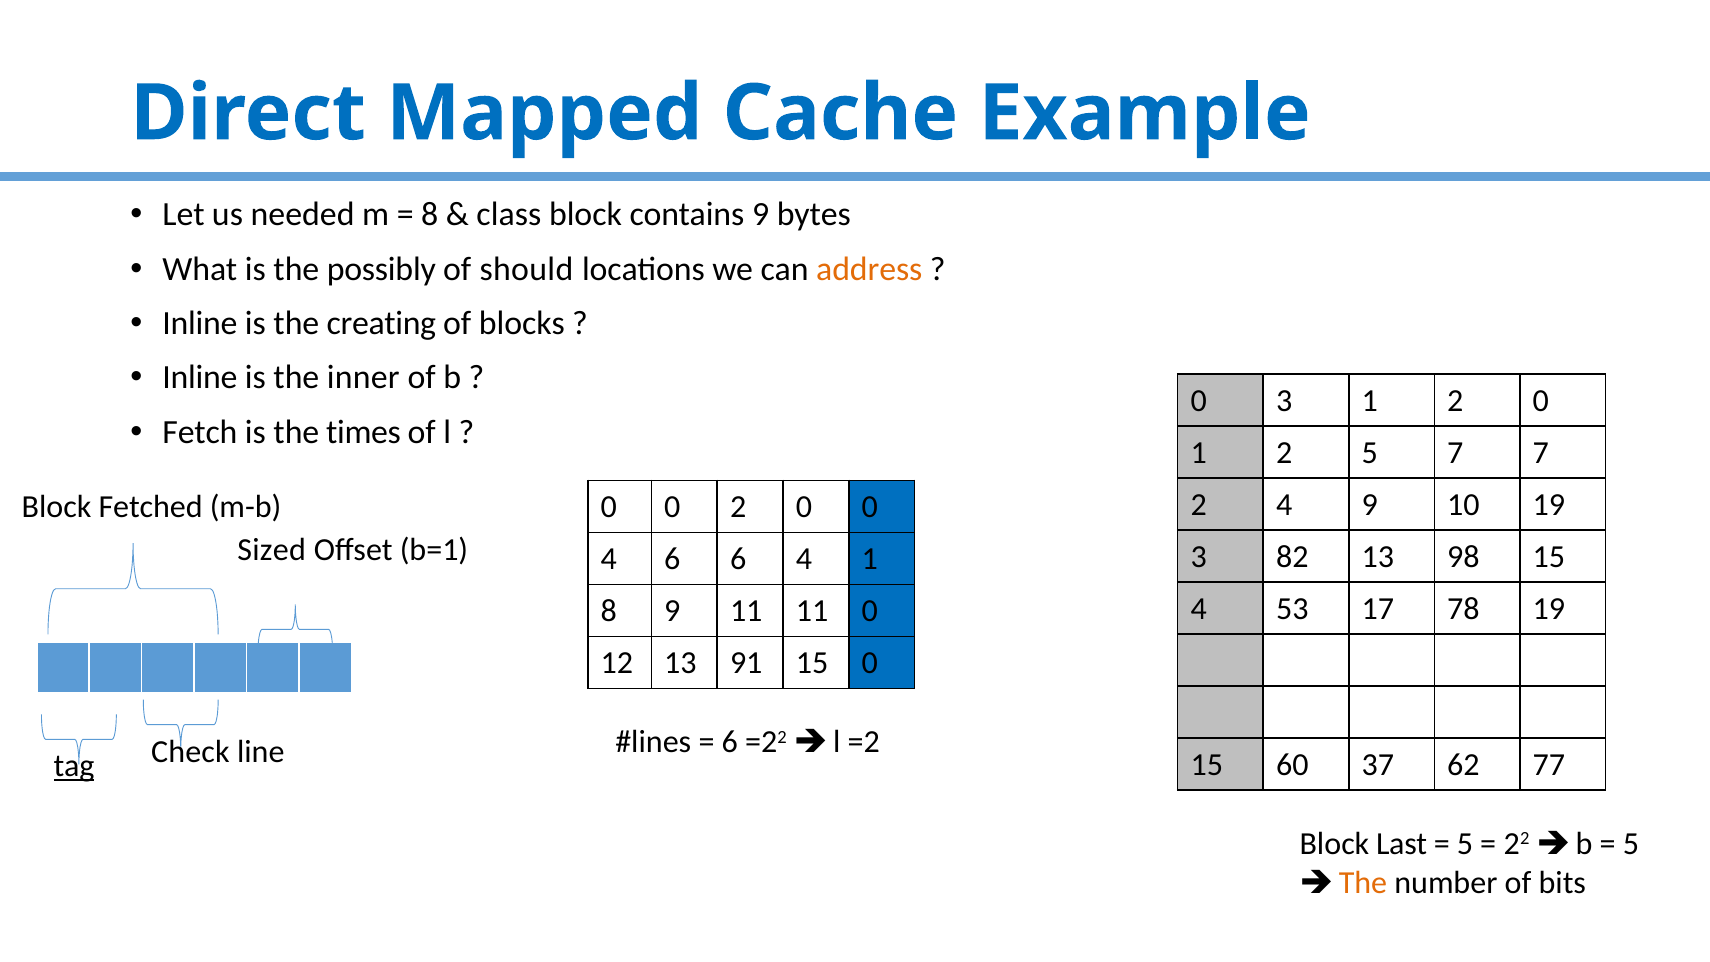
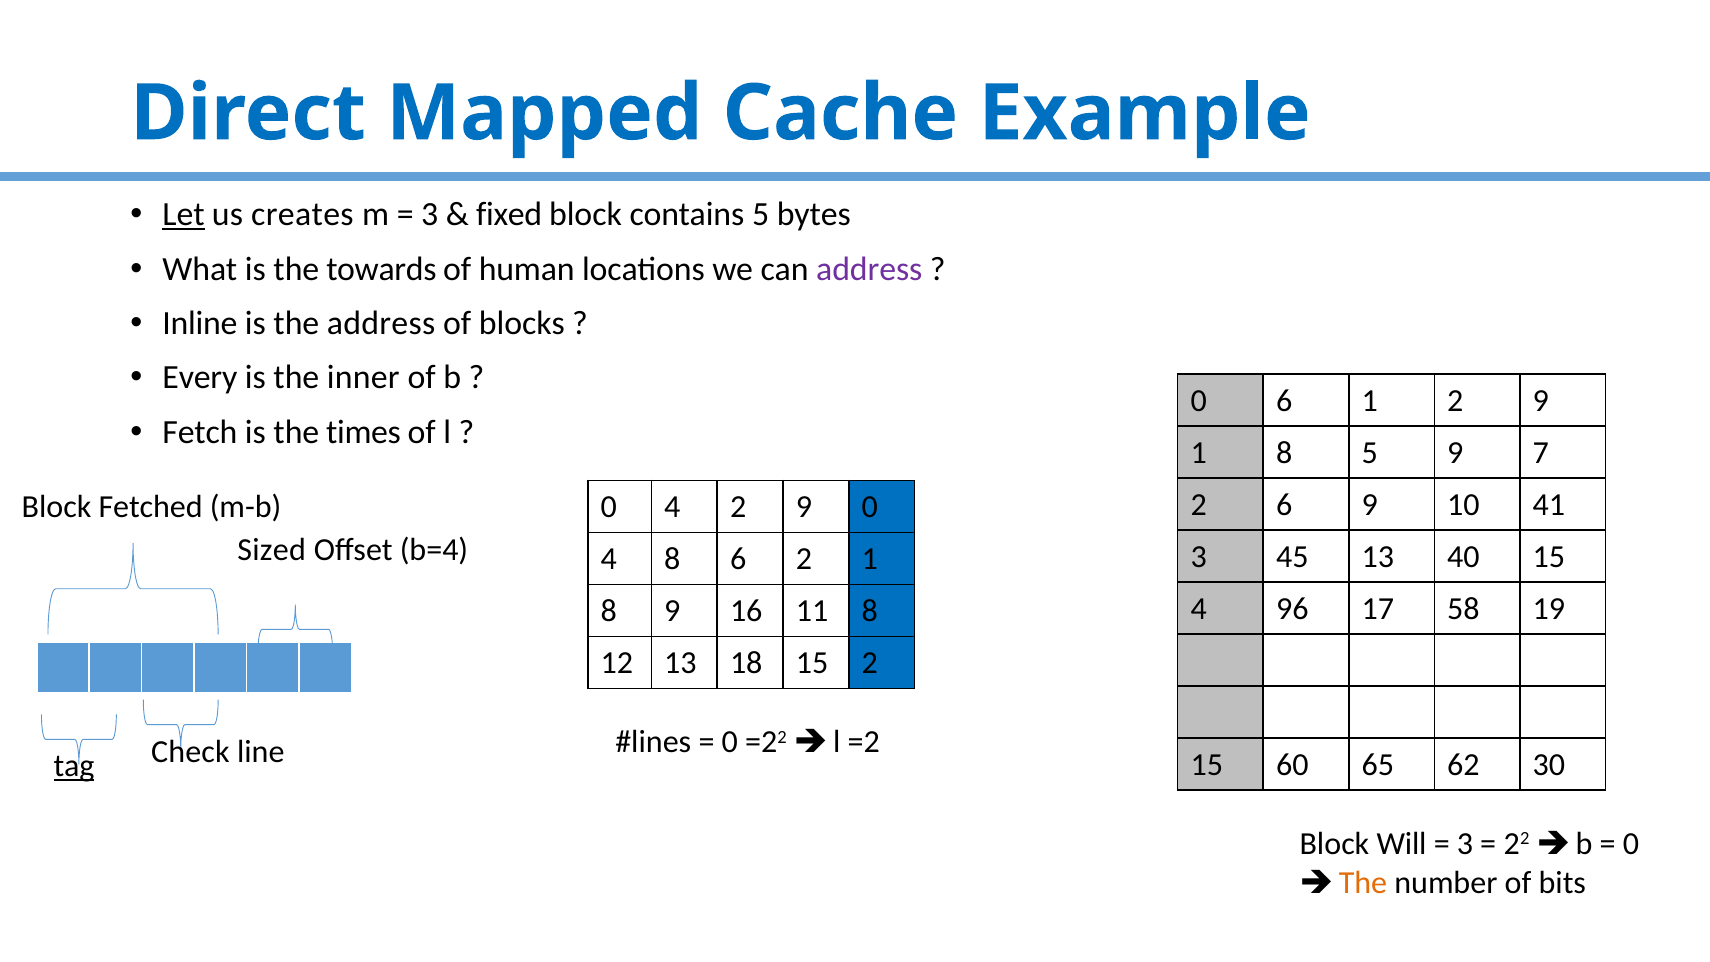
Let underline: none -> present (184, 215)
needed: needed -> creates (302, 215)
8: 8 -> 3 (430, 215)
class: class -> fixed (509, 215)
contains 9: 9 -> 5 (761, 215)
possibly: possibly -> towards (381, 269)
should: should -> human (527, 269)
address colour: orange -> purple (869, 269)
the creating: creating -> address (381, 323)
Inline: Inline -> Every (200, 378)
0 3: 3 -> 6 (1284, 400)
1 2 0: 0 -> 9 (1541, 400)
2: 2 -> 8 (1284, 452)
5 7: 7 -> 9 (1455, 452)
2 4: 4 -> 6 (1284, 504)
10 19: 19 -> 41 (1549, 504)
m-b 0 0: 0 -> 4 (672, 507)
0: 0 -> 9 (804, 507)
b=1: b=1 -> b=4 (434, 550)
82: 82 -> 45 (1292, 556)
98: 98 -> 40 (1463, 556)
4 6: 6 -> 8 (672, 559)
6 4: 4 -> 2 (804, 559)
53: 53 -> 96 (1292, 608)
78: 78 -> 58 (1463, 608)
9 11: 11 -> 16 (746, 611)
11 0: 0 -> 8 (870, 611)
91: 91 -> 18 (746, 663)
15 0: 0 -> 2 (870, 663)
6: 6 -> 0 (730, 742)
37: 37 -> 65 (1378, 765)
77: 77 -> 30 (1549, 765)
Last: Last -> Will (1402, 844)
5: 5 -> 3 (1465, 844)
5: 5 -> 0 (1631, 844)
